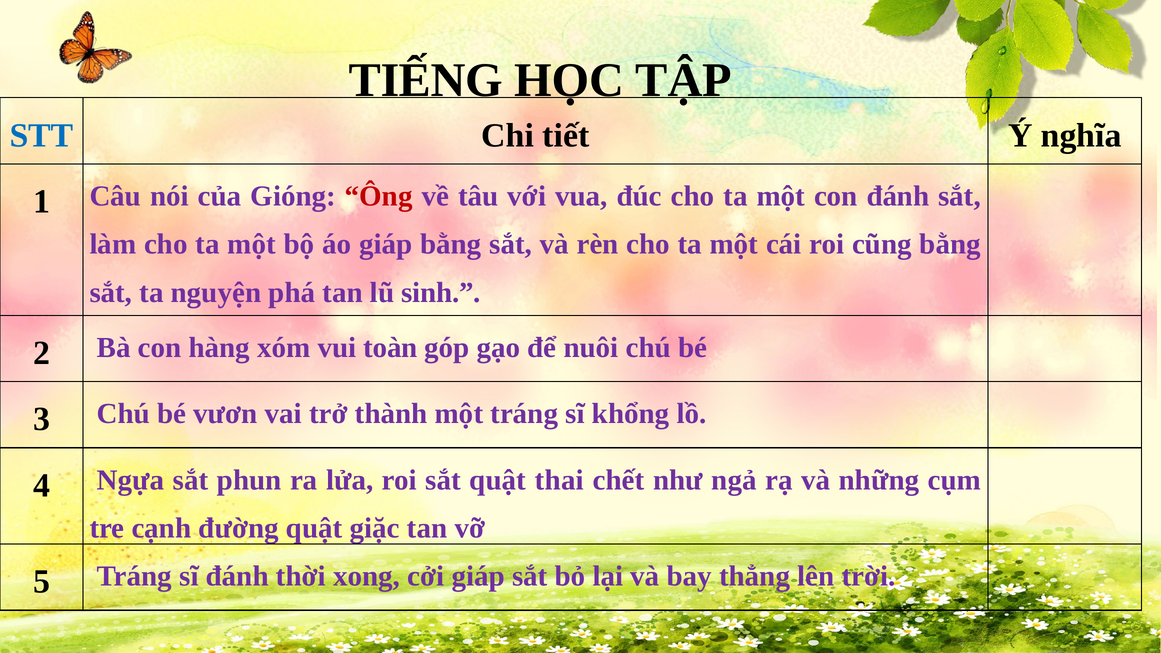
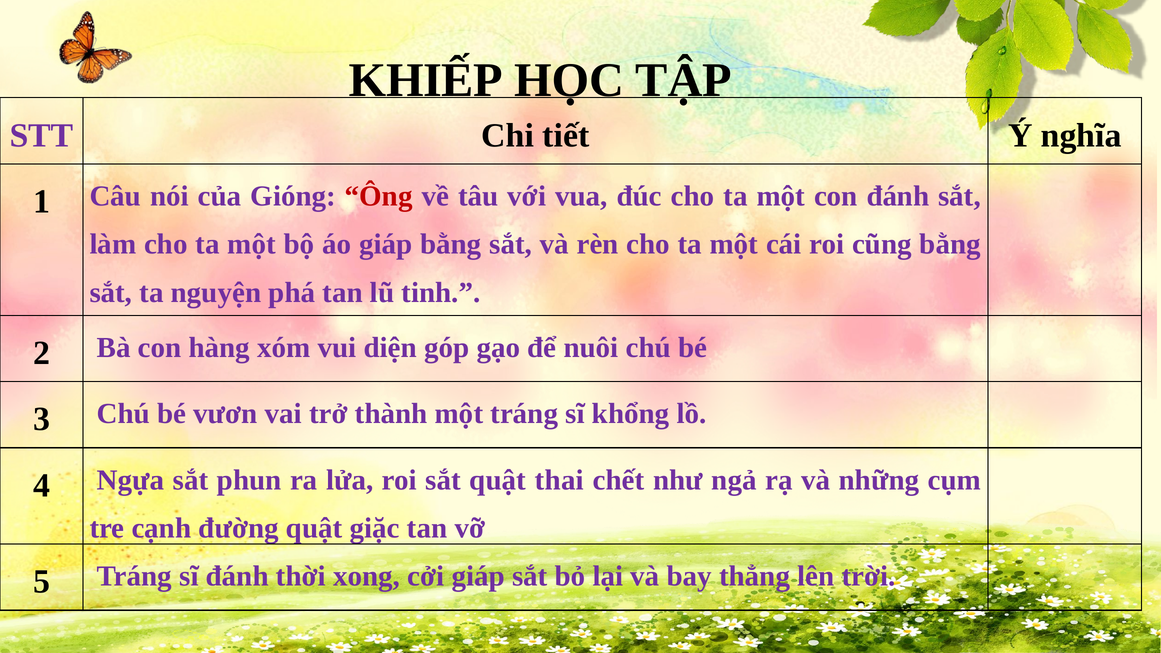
TIẾNG: TIẾNG -> KHIẾP (426, 80)
STT colour: blue -> purple (41, 135)
sinh: sinh -> tinh (441, 292)
toàn: toàn -> diện (390, 348)
